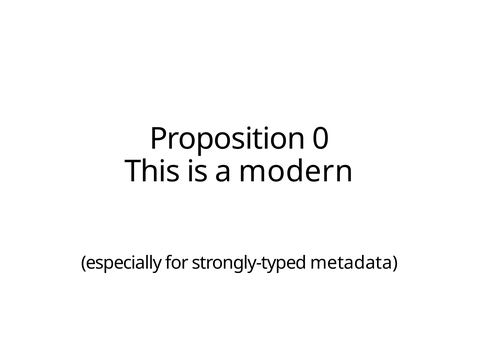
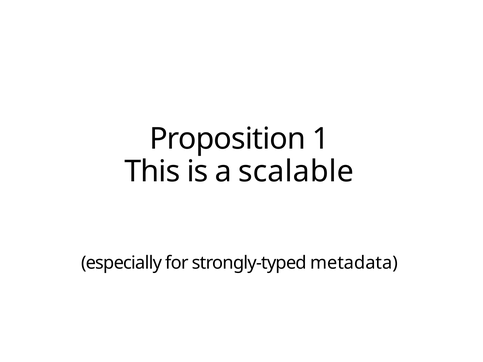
0: 0 -> 1 (321, 139)
modern: modern -> scalable (296, 172)
